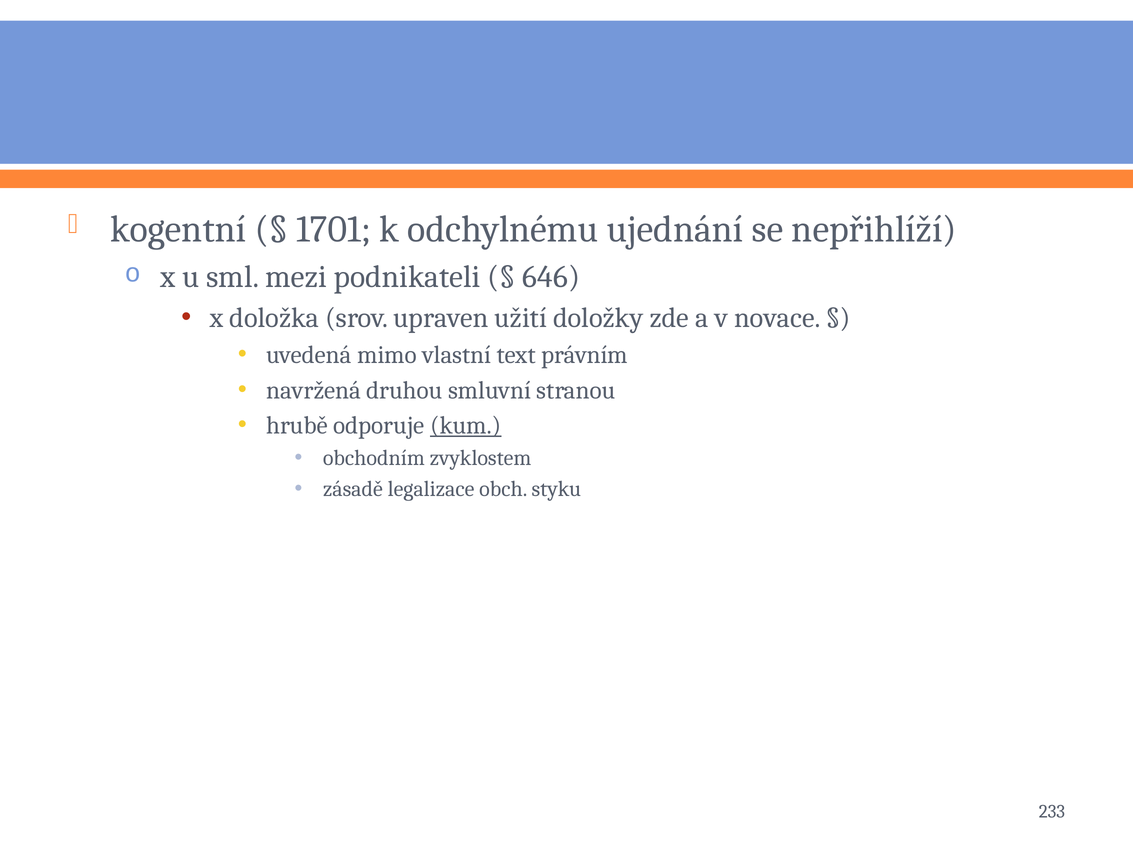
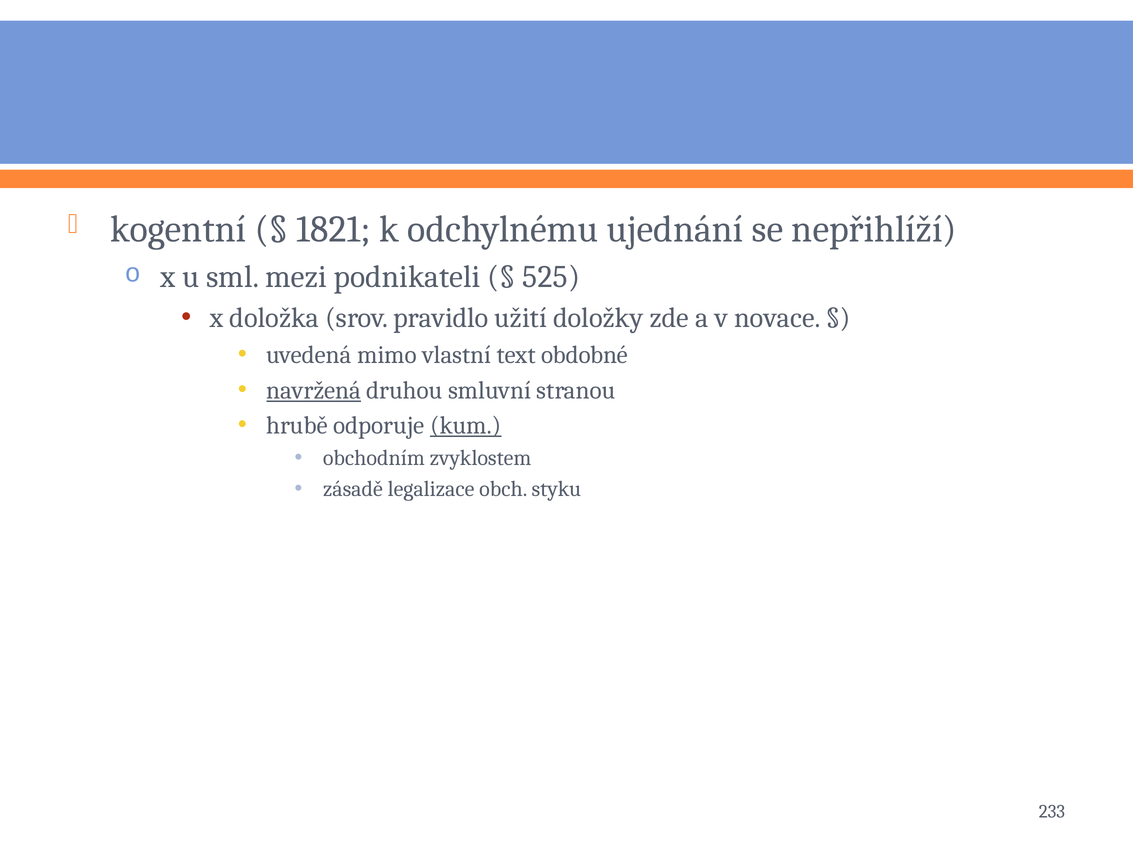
1701: 1701 -> 1821 (334, 229)
646: 646 -> 525 (551, 277)
upraven: upraven -> pravidlo (441, 318)
právním: právním -> obdobné (585, 355)
navržená underline: none -> present (314, 390)
